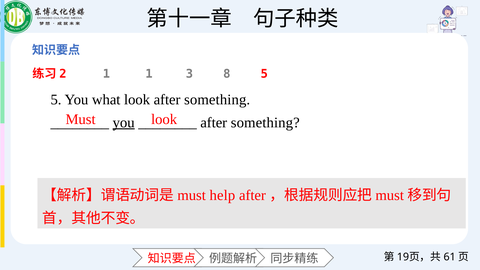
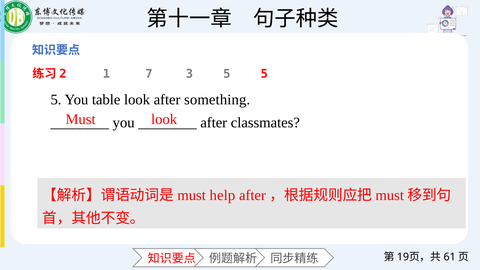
1 1: 1 -> 7 (149, 74)
3 8: 8 -> 5 (227, 74)
what: what -> table (106, 100)
you underline: present -> none (124, 123)
something: something -> classmates (265, 123)
